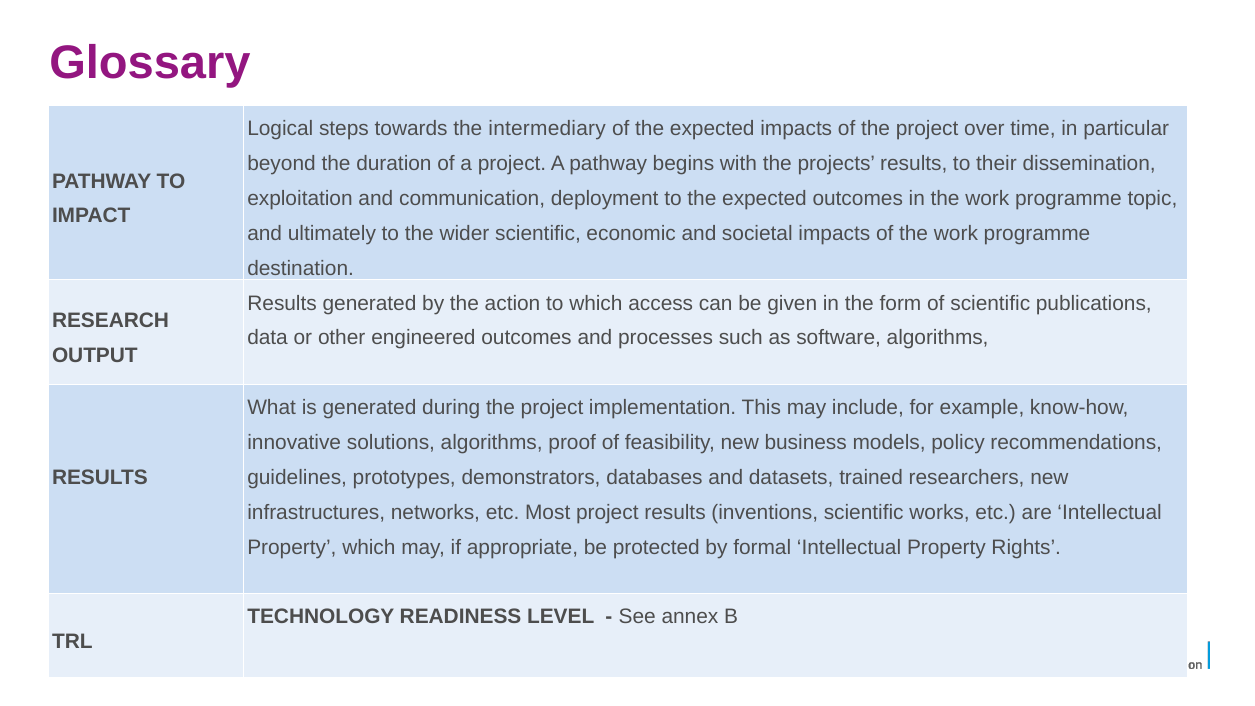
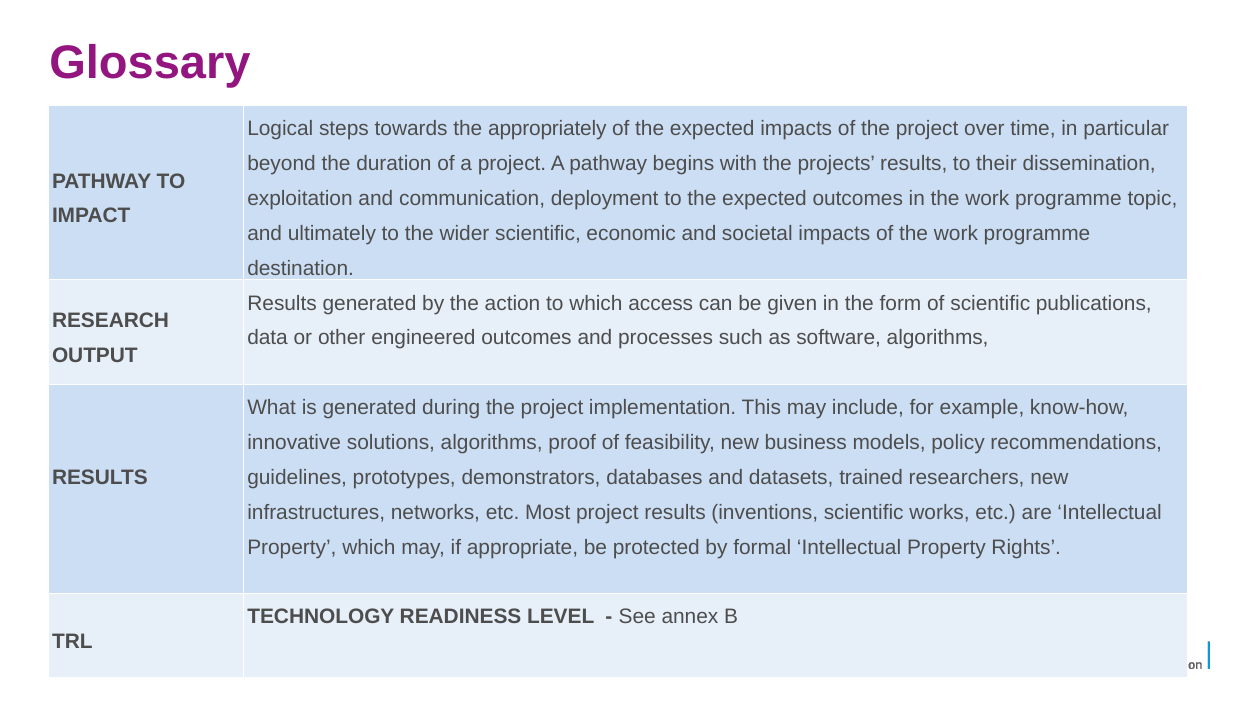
intermediary: intermediary -> appropriately (547, 129)
